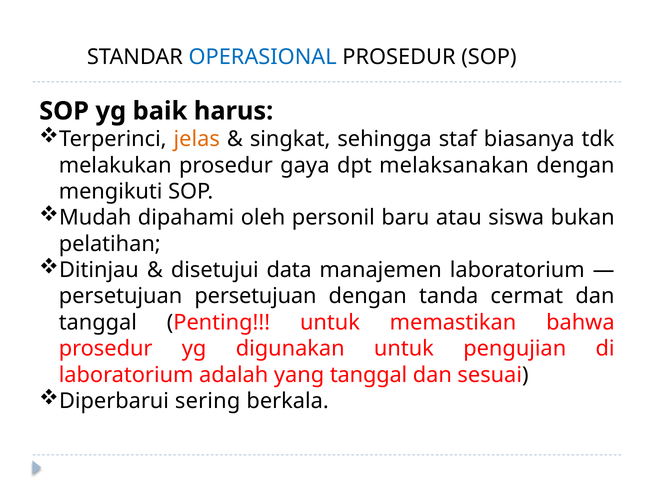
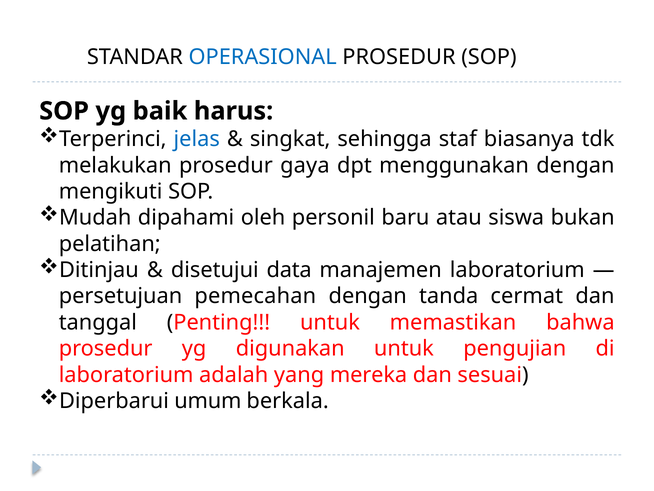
jelas colour: orange -> blue (197, 139)
melaksanakan: melaksanakan -> menggunakan (454, 165)
persetujuan persetujuan: persetujuan -> pemecahan (255, 296)
yang tanggal: tanggal -> mereka (369, 374)
sering: sering -> umum (208, 401)
